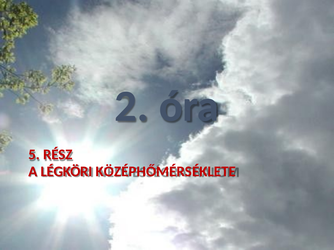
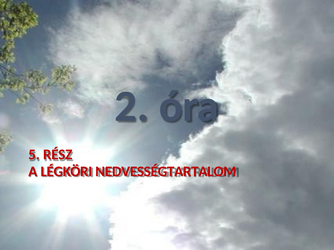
KÖZÉPHŐMÉRSÉKLETE: KÖZÉPHŐMÉRSÉKLETE -> NEDVESSÉGTARTALOM (166, 172)
